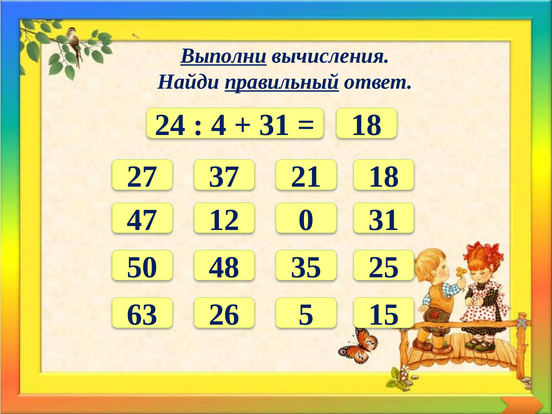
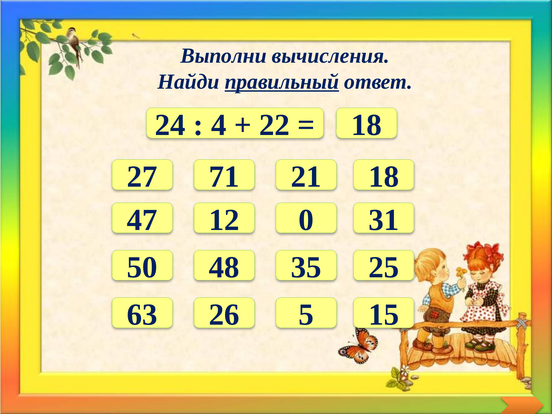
Выполни underline: present -> none (224, 56)
31: 31 -> 22 (274, 125)
37: 37 -> 71 (224, 177)
